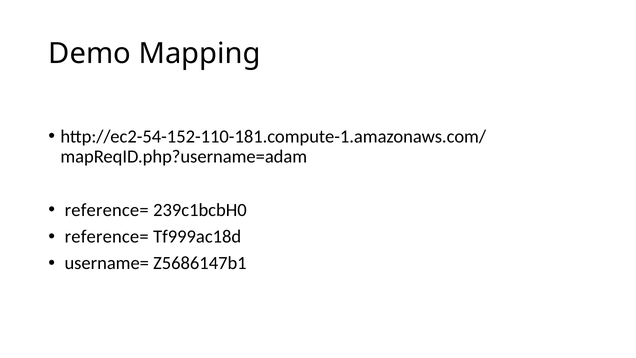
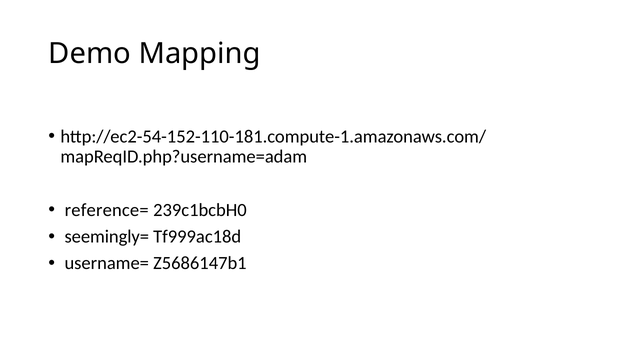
reference=: reference= -> seemingly= (107, 236)
